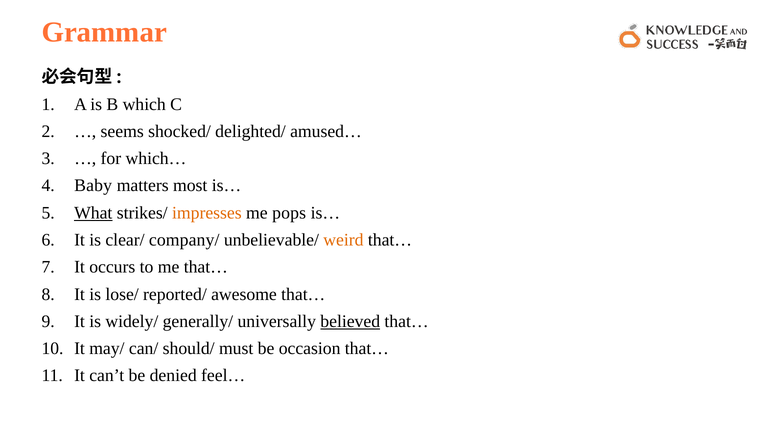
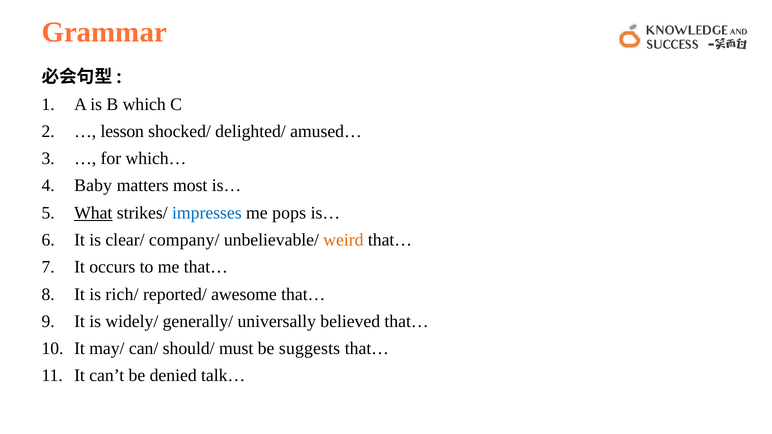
seems: seems -> lesson (122, 131)
impresses colour: orange -> blue (207, 213)
lose/: lose/ -> rich/ (122, 294)
believed underline: present -> none (350, 321)
occasion: occasion -> suggests (310, 349)
feel…: feel… -> talk… (223, 376)
